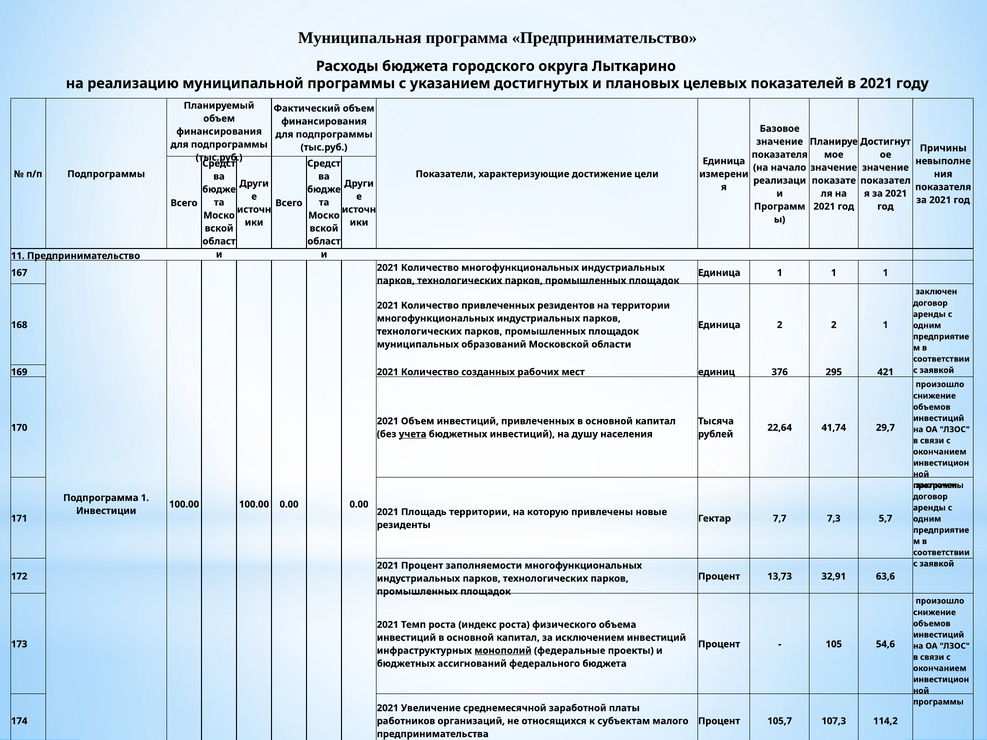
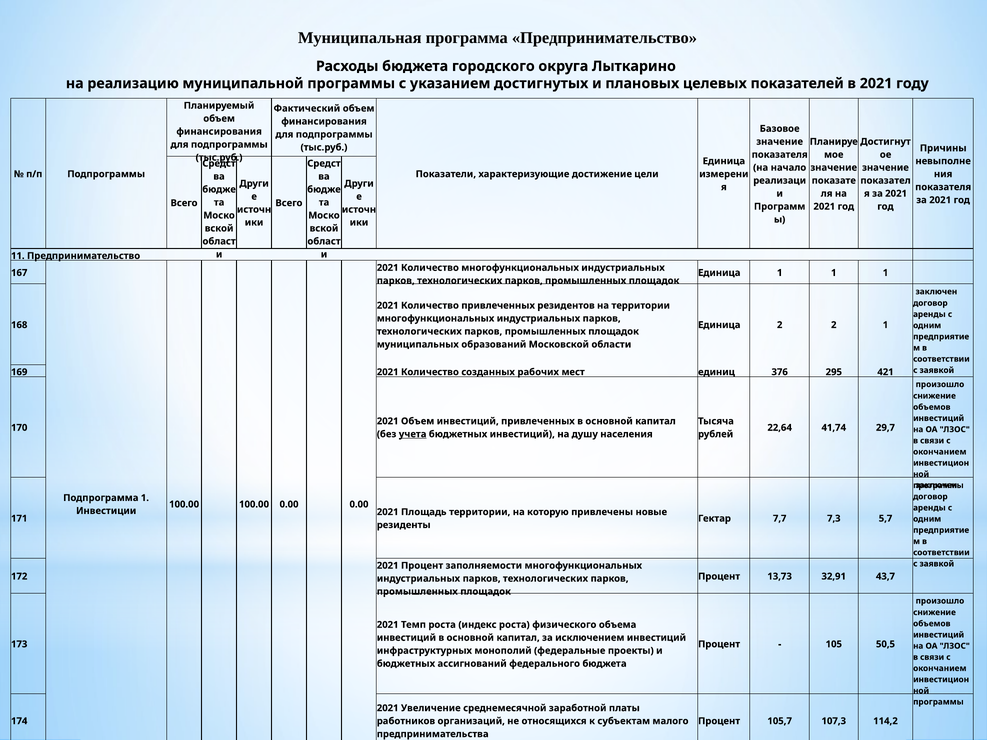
63,6: 63,6 -> 43,7 (885, 577)
54,6: 54,6 -> 50,5 (885, 644)
монополий underline: present -> none (503, 651)
